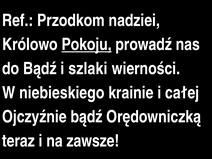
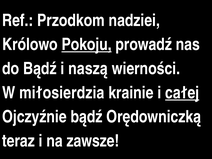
szlaki: szlaki -> naszą (88, 69)
niebieskiego: niebieskiego -> miłosierdzia (62, 93)
całej underline: none -> present (182, 93)
